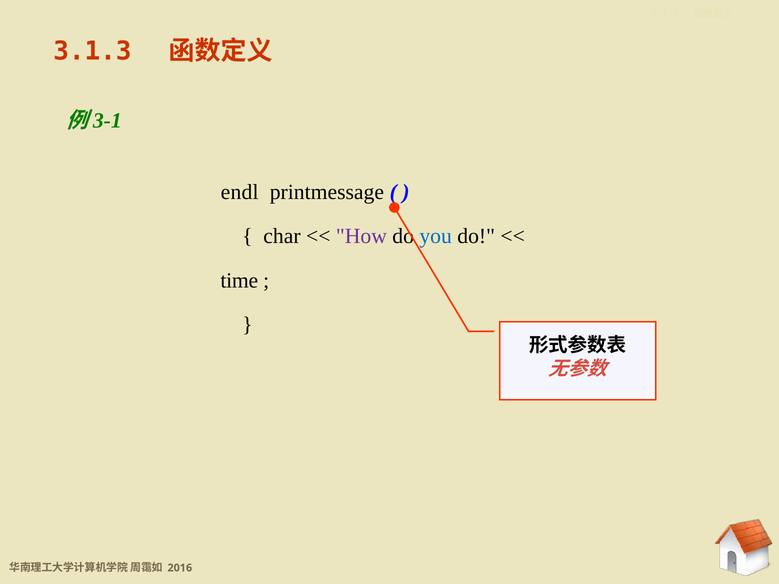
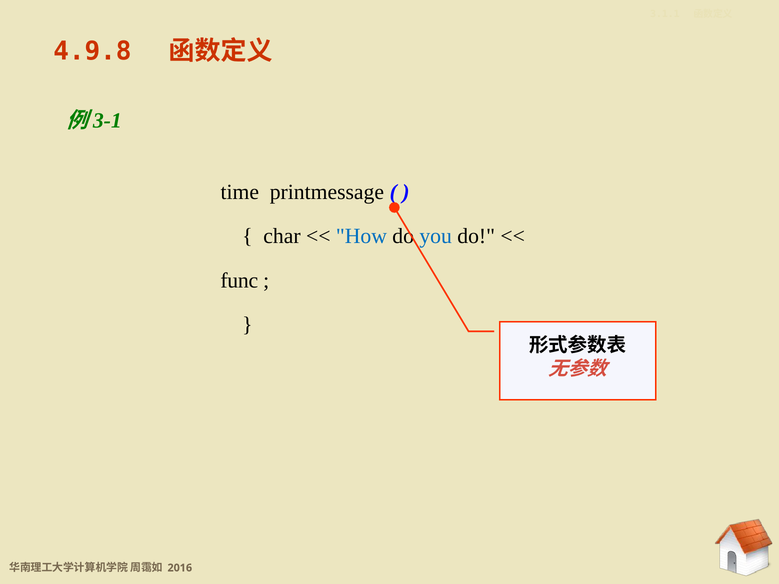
3.1.3: 3.1.3 -> 4.9.8 (92, 51)
endl: endl -> time (240, 192)
How colour: purple -> blue (361, 236)
time: time -> func (239, 281)
